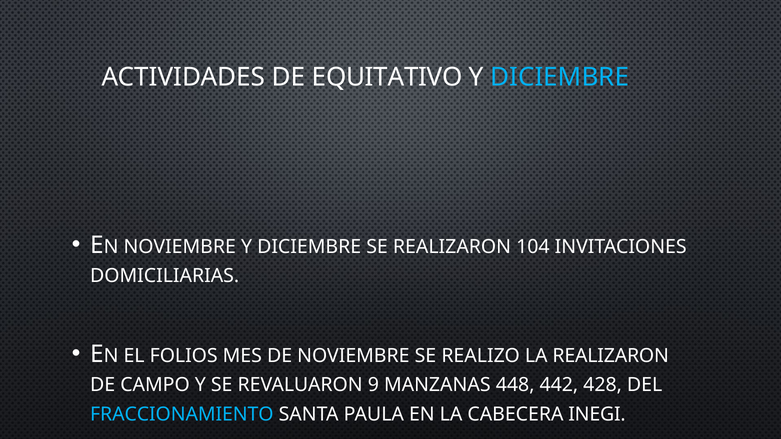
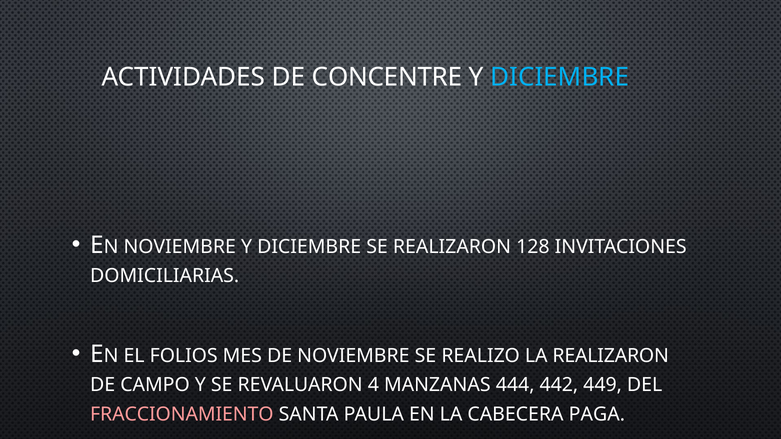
EQUITATIVO: EQUITATIVO -> CONCENTRE (387, 77)
104: 104 -> 128 (533, 247)
9: 9 -> 4 (373, 385)
448: 448 -> 444 (515, 385)
428: 428 -> 449 (603, 385)
FRACCIONAMIENTO colour: light blue -> pink (182, 415)
INEGI: INEGI -> PAGA (597, 415)
